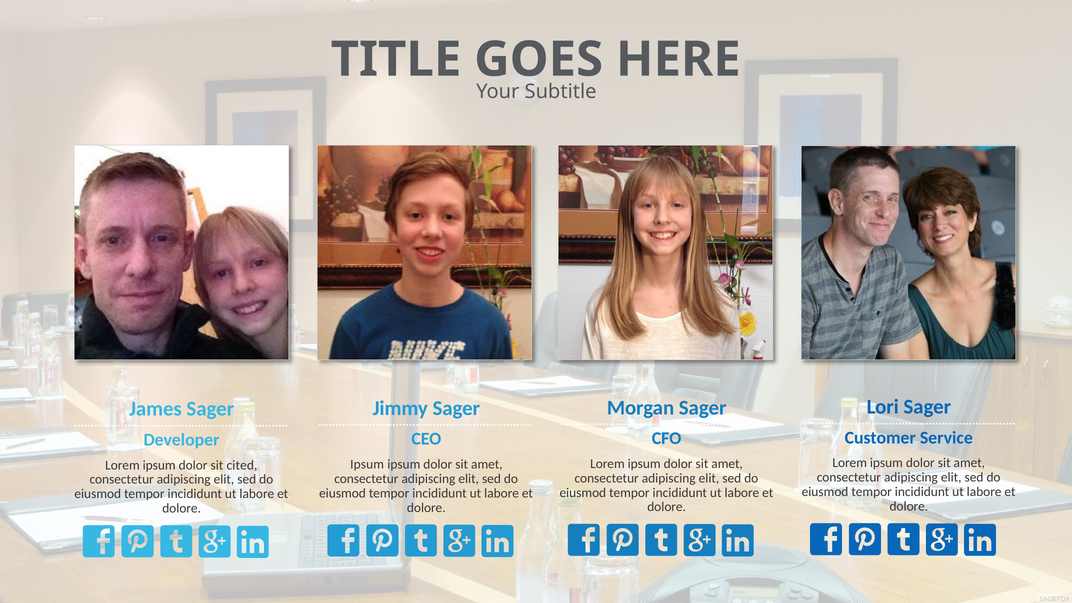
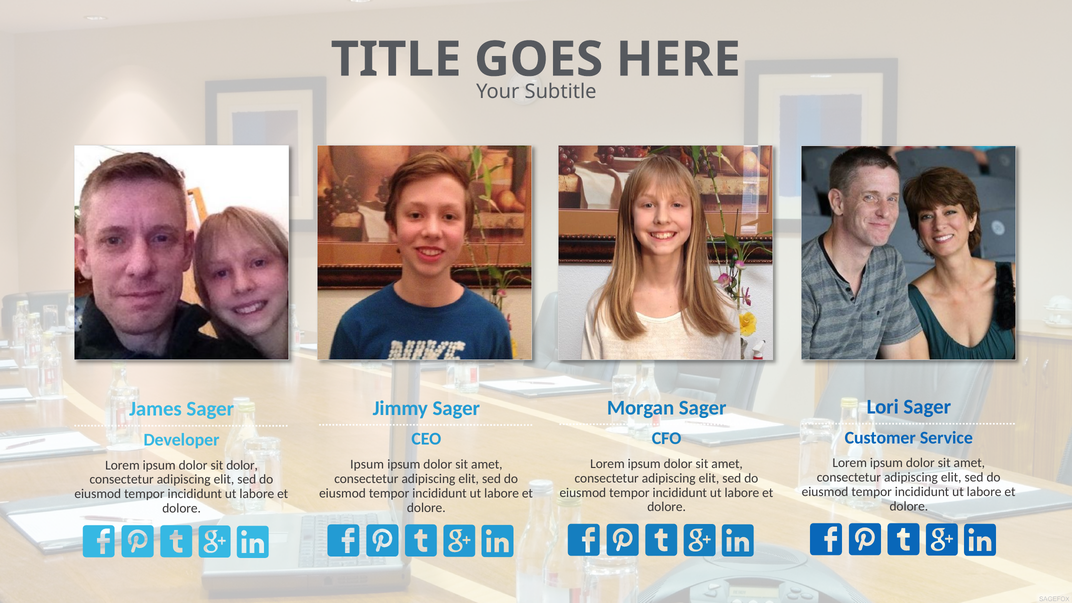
sit cited: cited -> dolor (242, 465)
